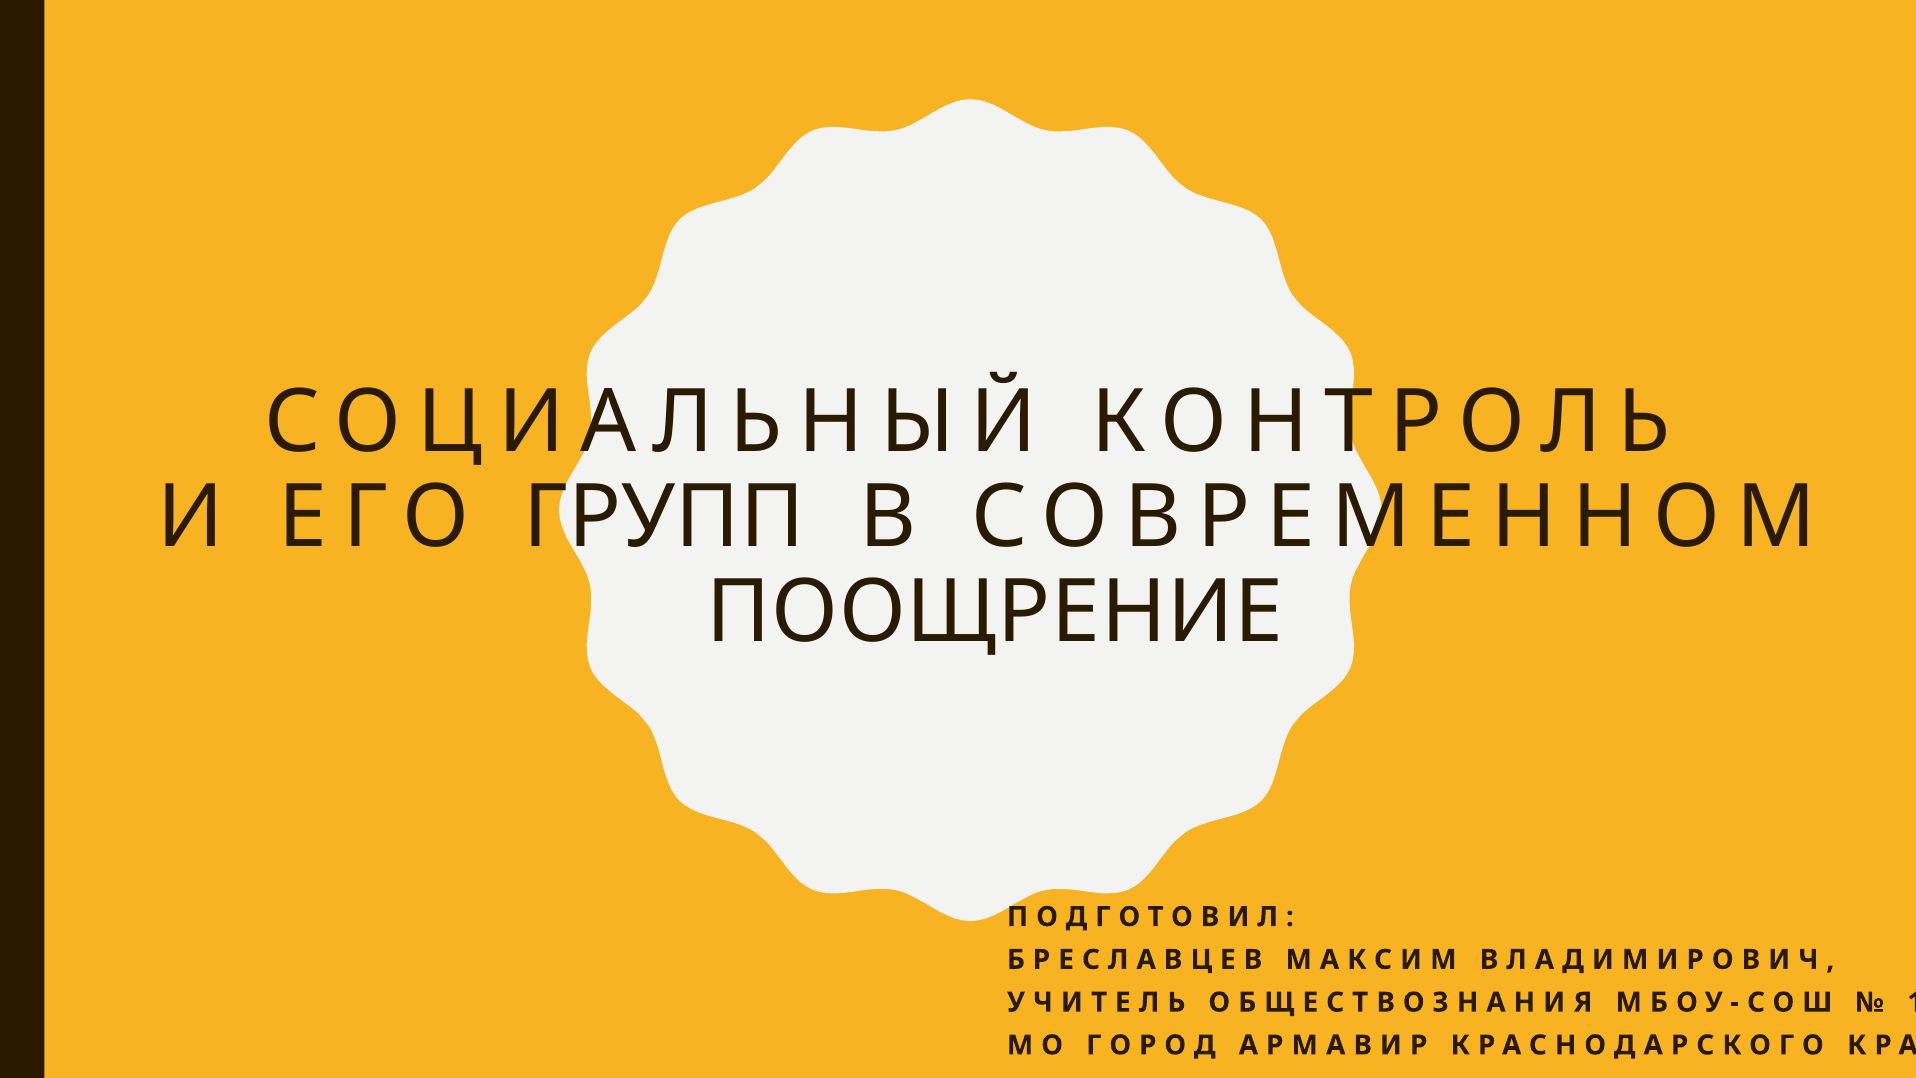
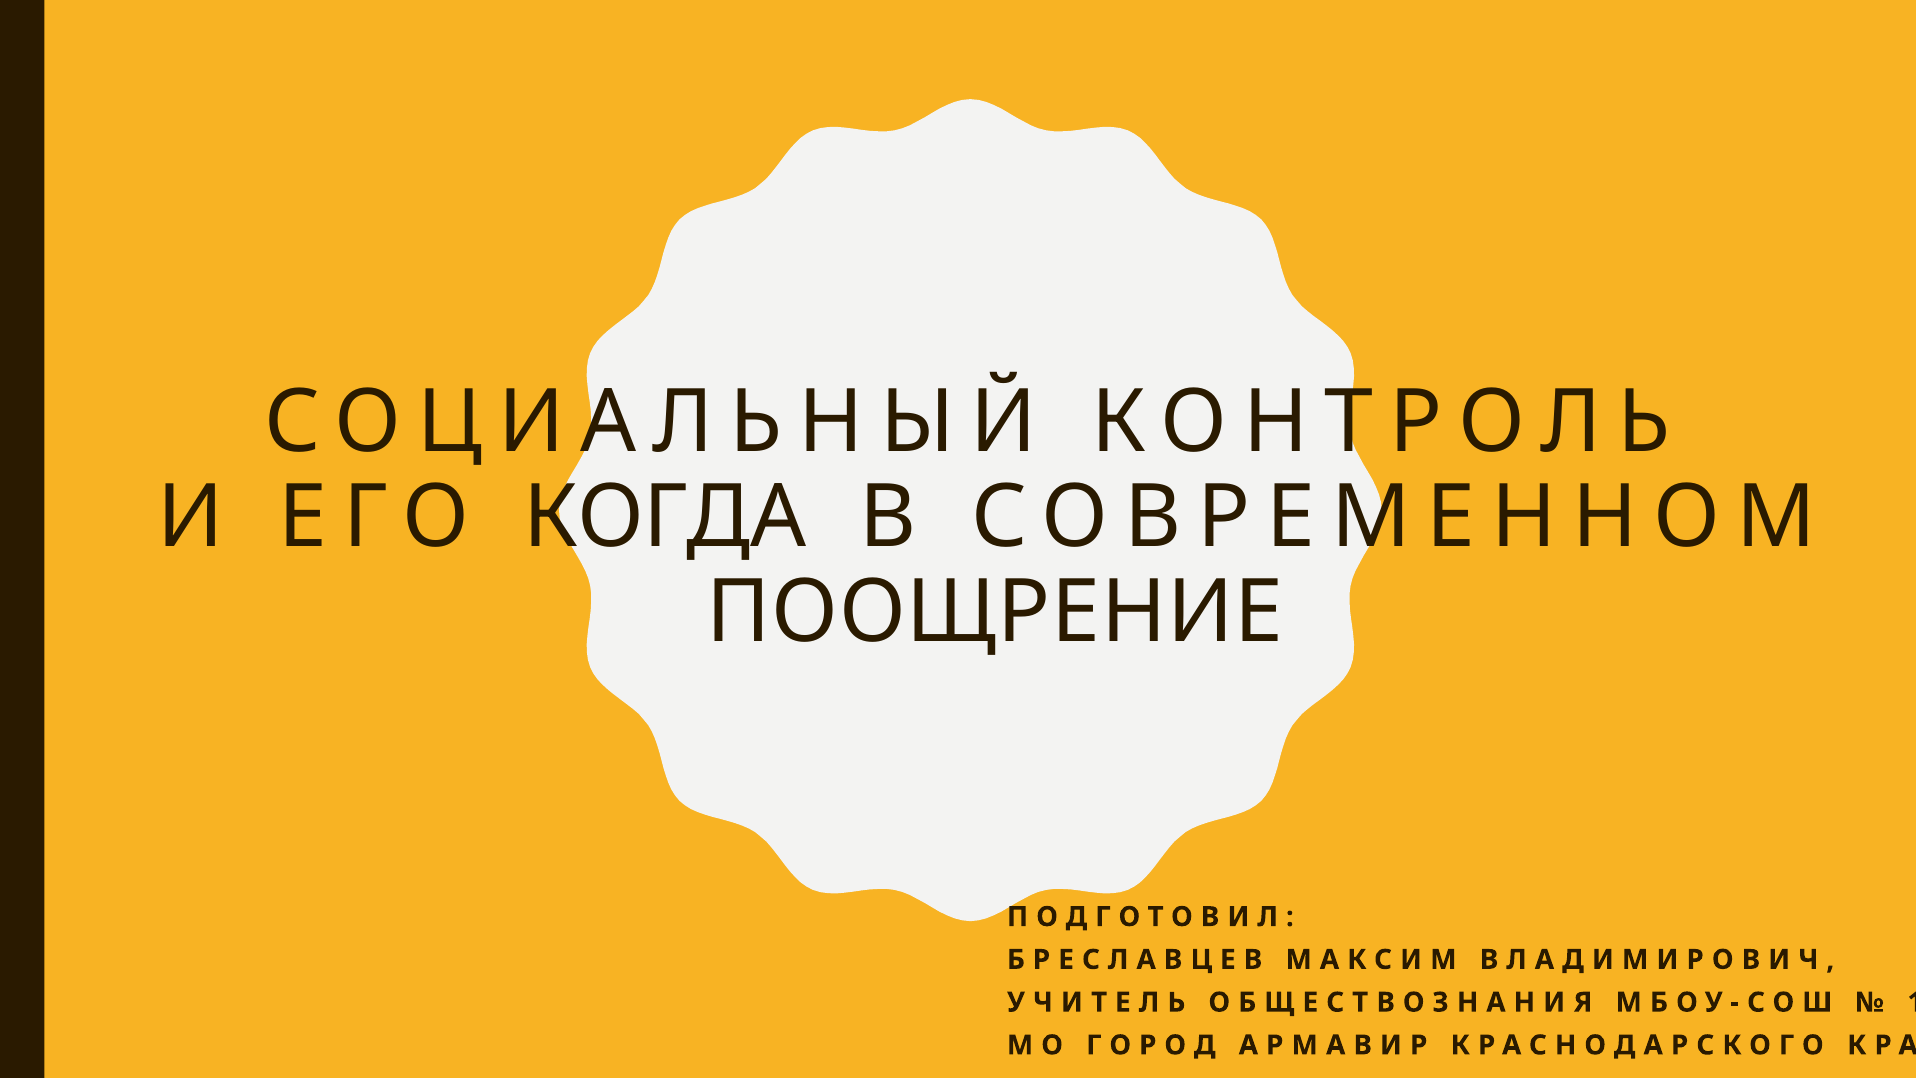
ГРУПП: ГРУПП -> КОГДА (665, 517)
